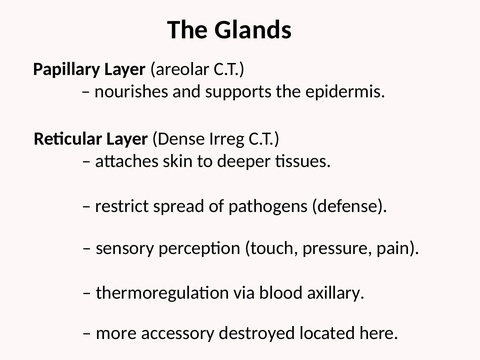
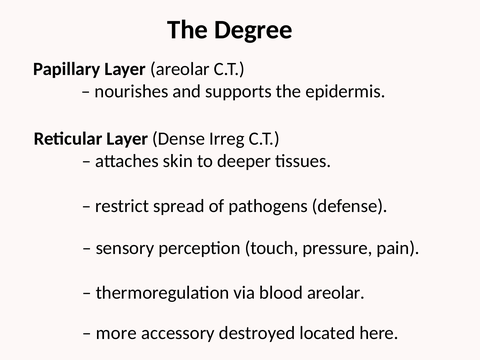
Glands: Glands -> Degree (253, 30)
blood axillary: axillary -> areolar (336, 293)
